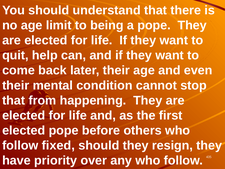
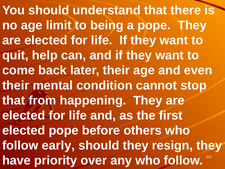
fixed: fixed -> early (58, 145)
